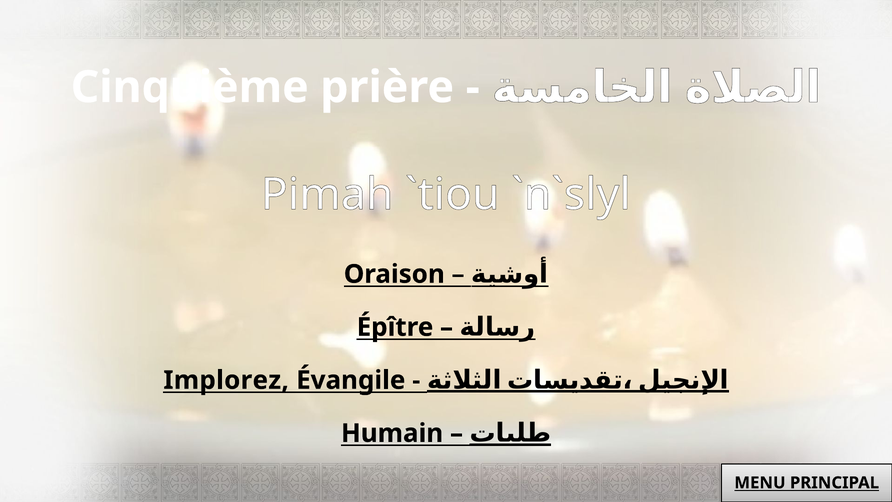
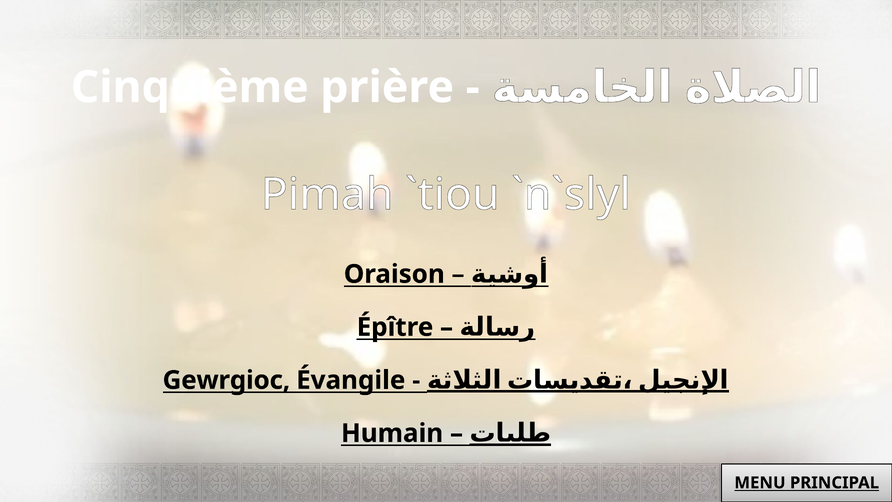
Implorez: Implorez -> Gewrgioc (226, 380)
